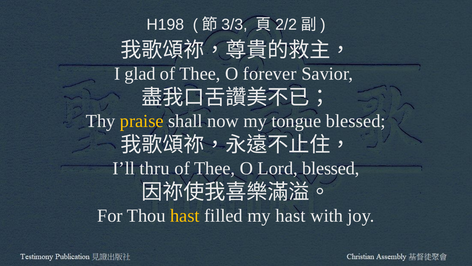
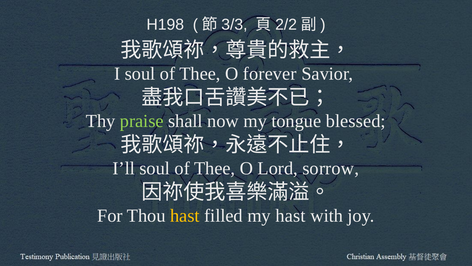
I glad: glad -> soul (140, 74)
praise colour: yellow -> light green (142, 121)
I’ll thru: thru -> soul (155, 168)
Lord blessed: blessed -> sorrow (331, 168)
